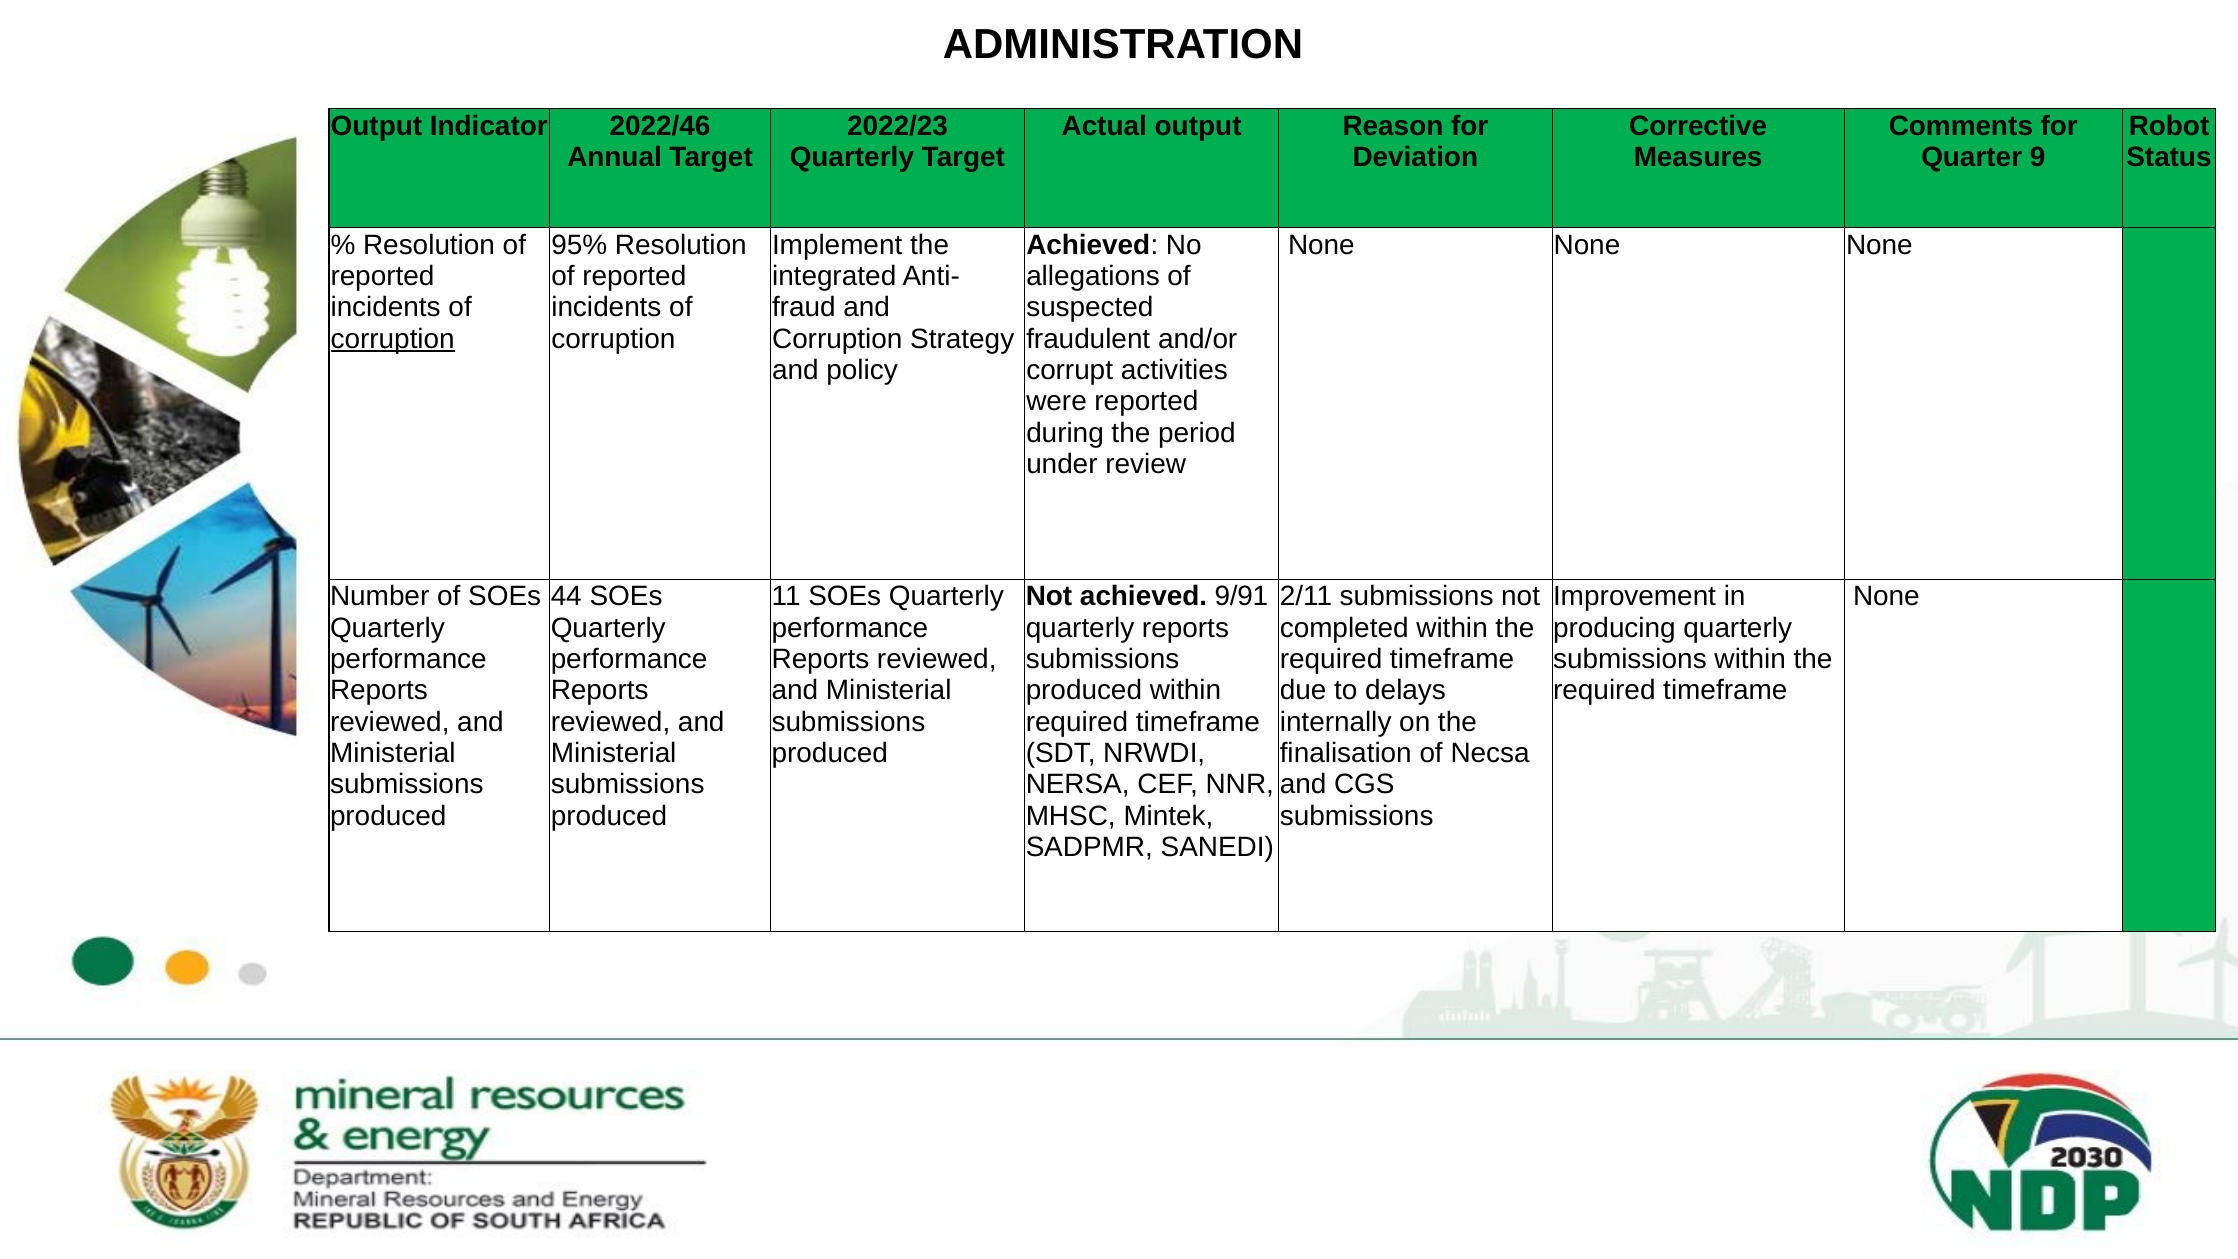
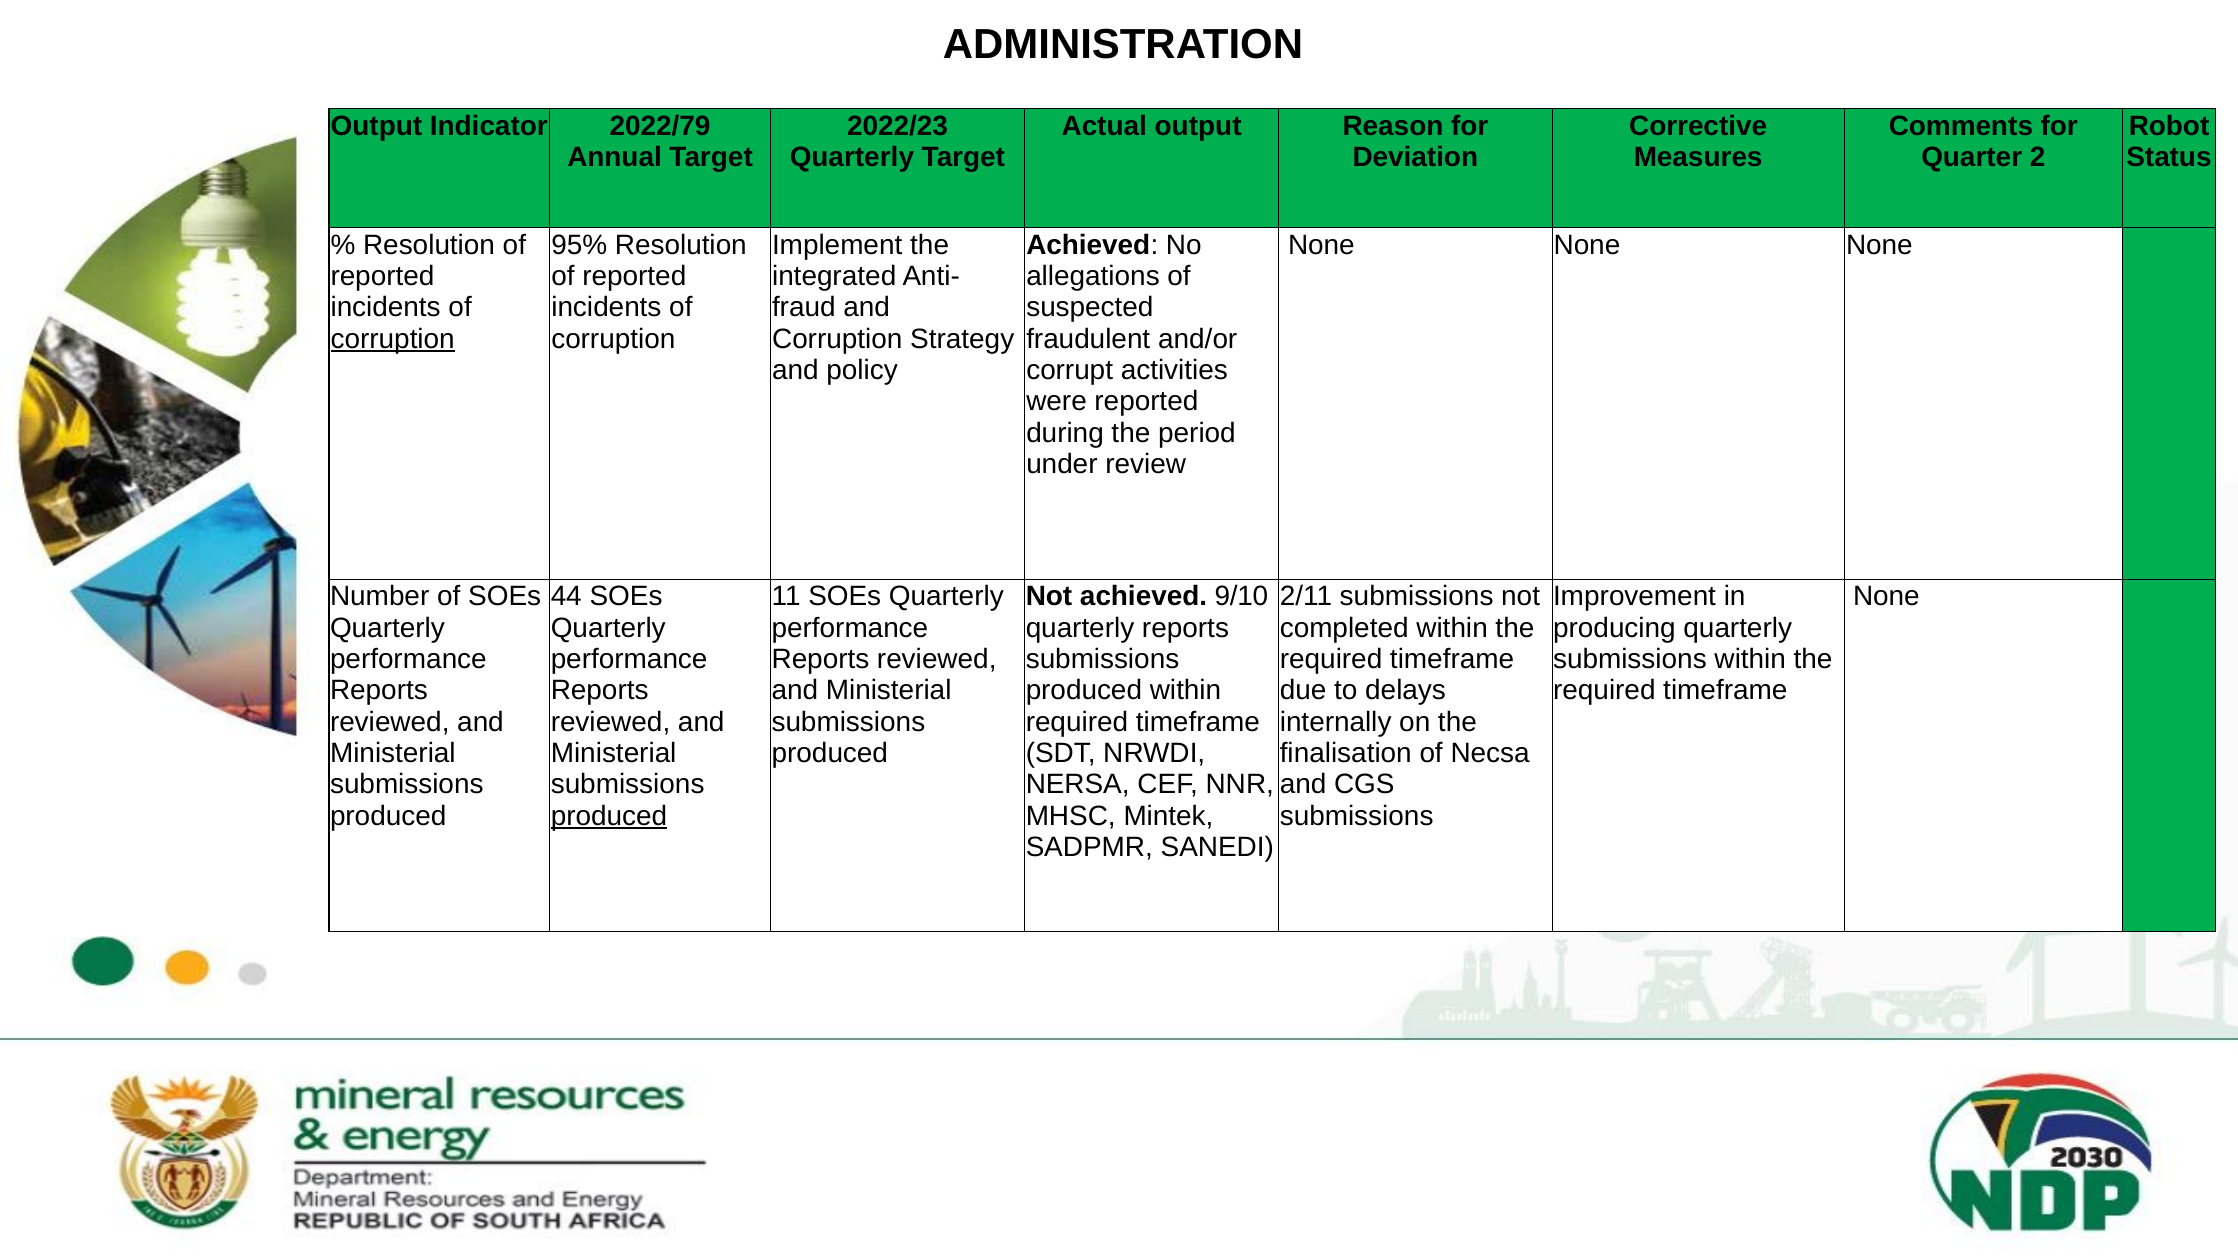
2022/46: 2022/46 -> 2022/79 (660, 126)
9: 9 -> 2 (2038, 158)
9/91: 9/91 -> 9/10 (1241, 597)
produced underline: none -> present (609, 816)
